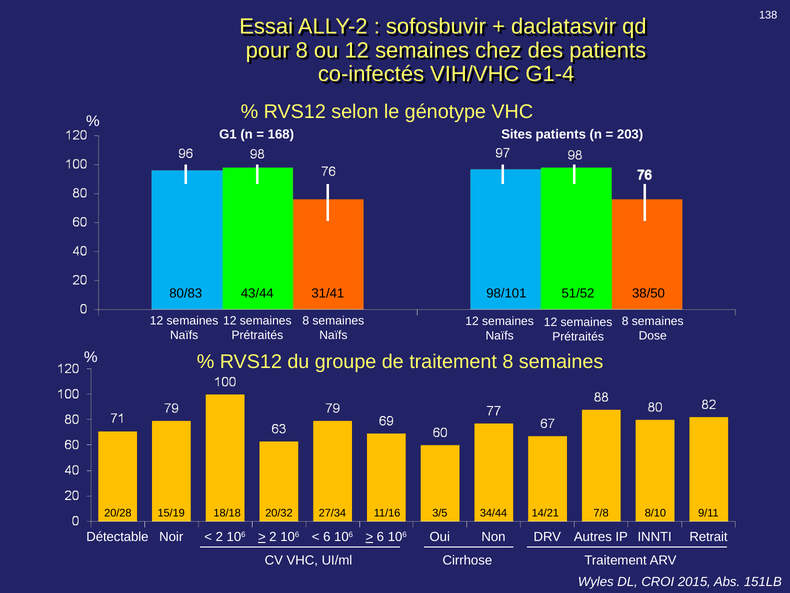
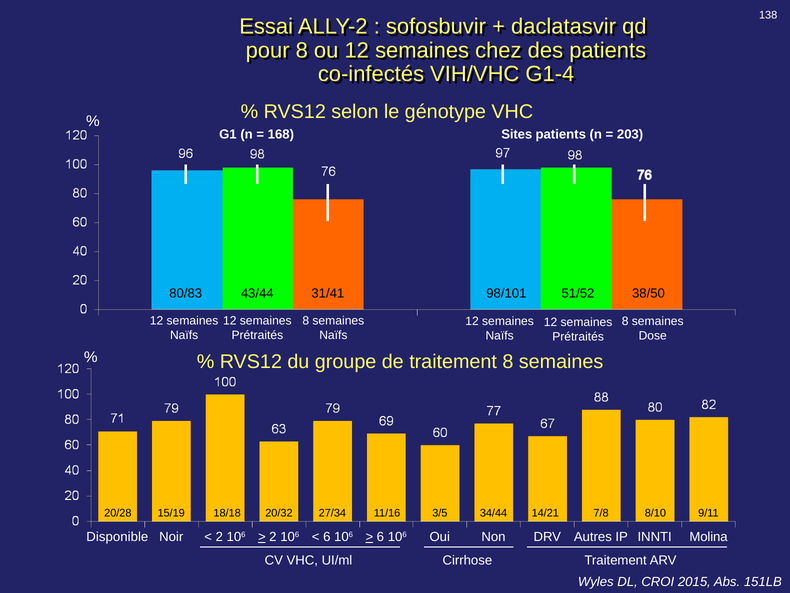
Détectable: Détectable -> Disponible (117, 536)
Retrait: Retrait -> Molina (709, 536)
